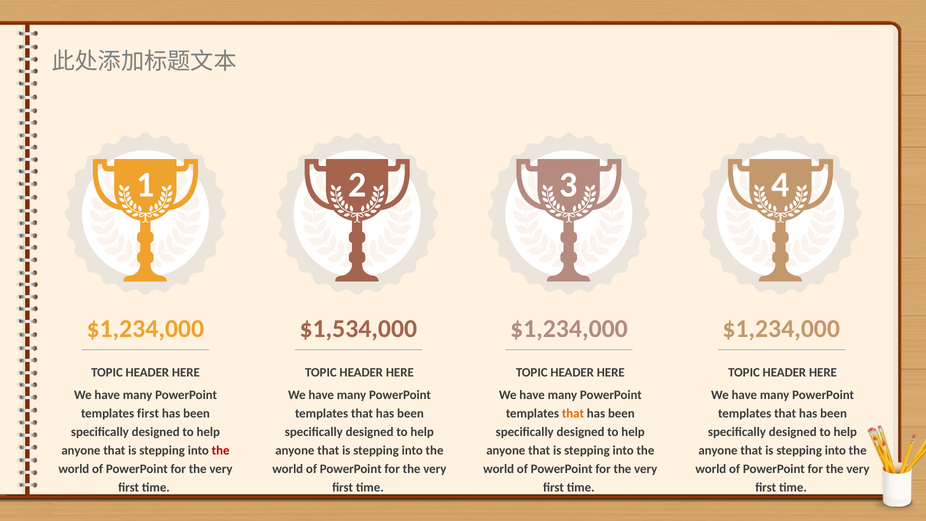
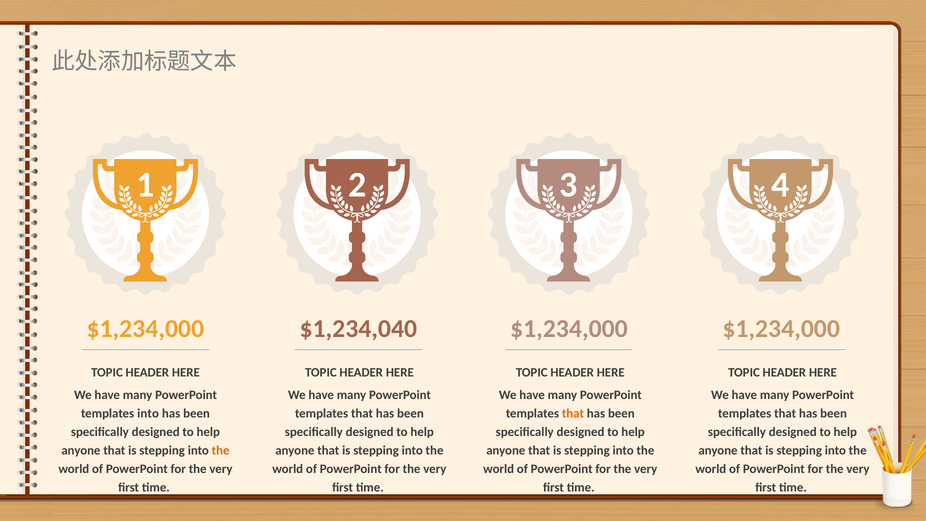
$1,534,000: $1,534,000 -> $1,234,040 (358, 329)
templates first: first -> into (148, 414)
the colour: red -> orange (221, 451)
